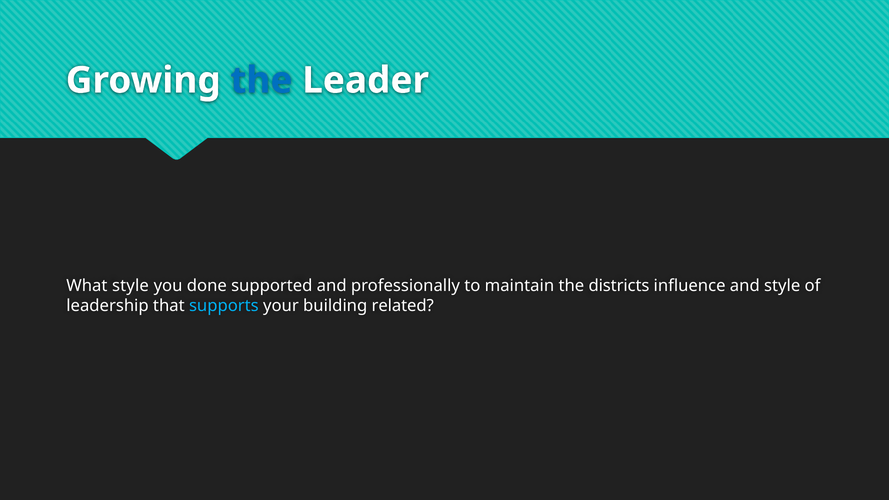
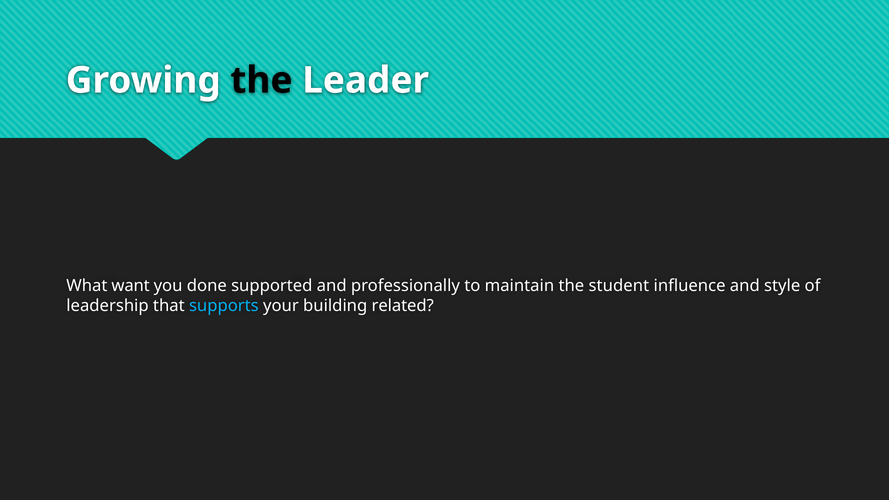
the colour: blue -> black (261, 80)
What style: style -> want (131, 286)
districts: districts -> student (619, 286)
